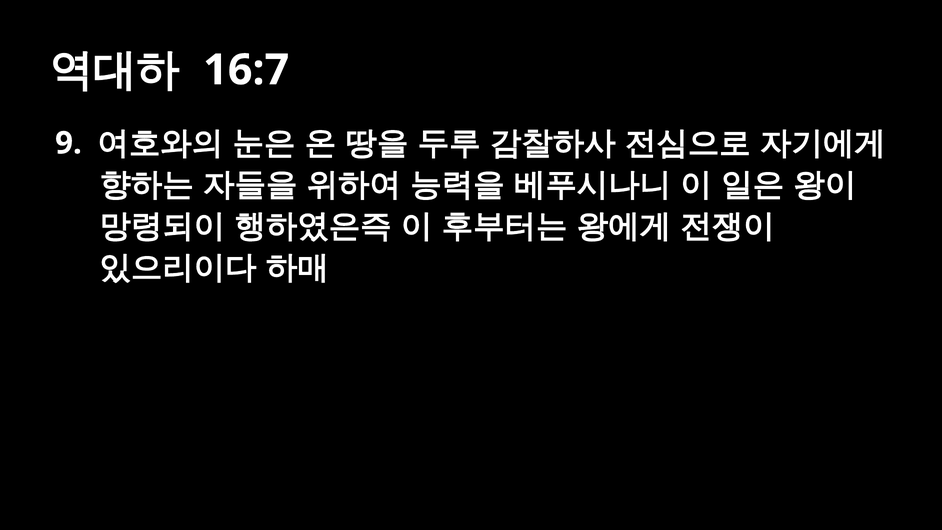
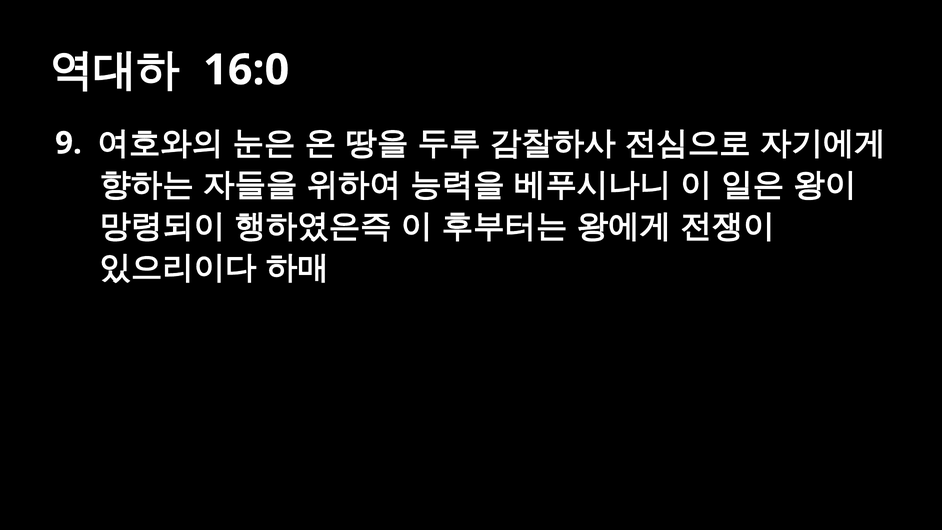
16:7: 16:7 -> 16:0 (246, 70)
